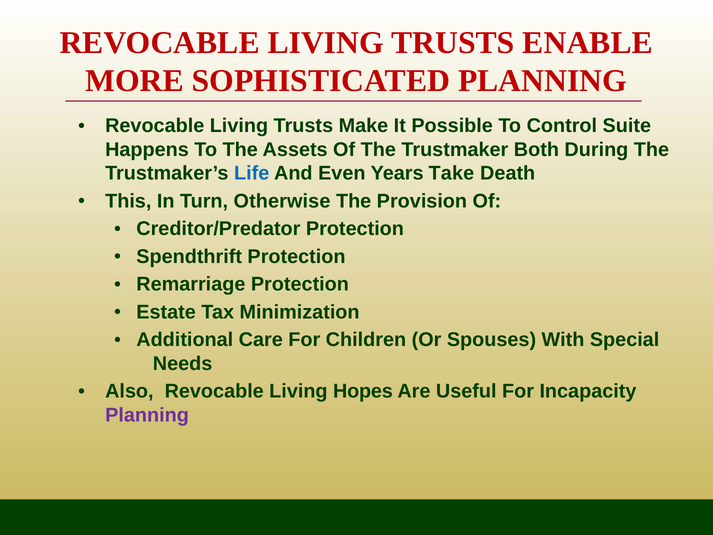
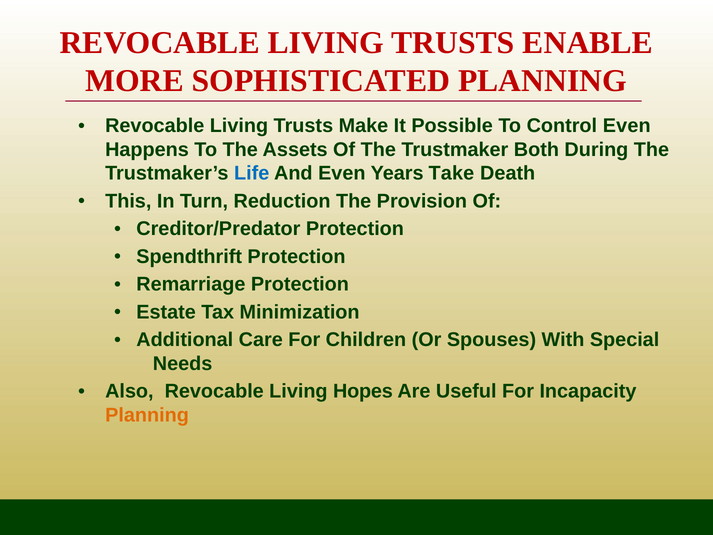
Control Suite: Suite -> Even (627, 126)
Otherwise: Otherwise -> Reduction (282, 201)
Planning colour: purple -> orange (147, 415)
